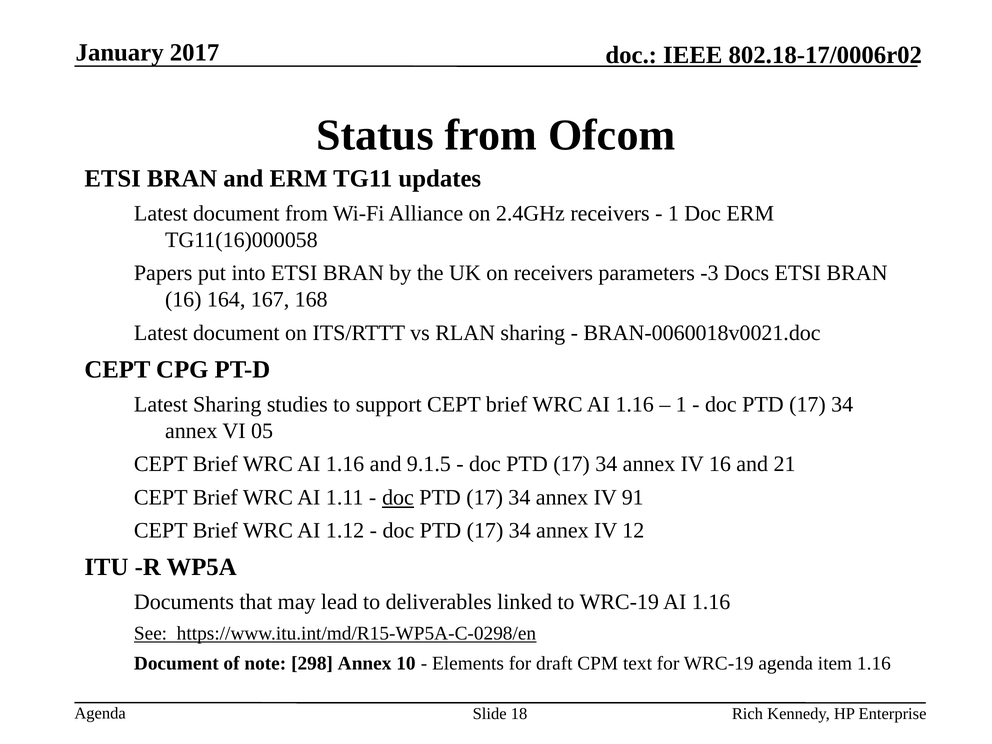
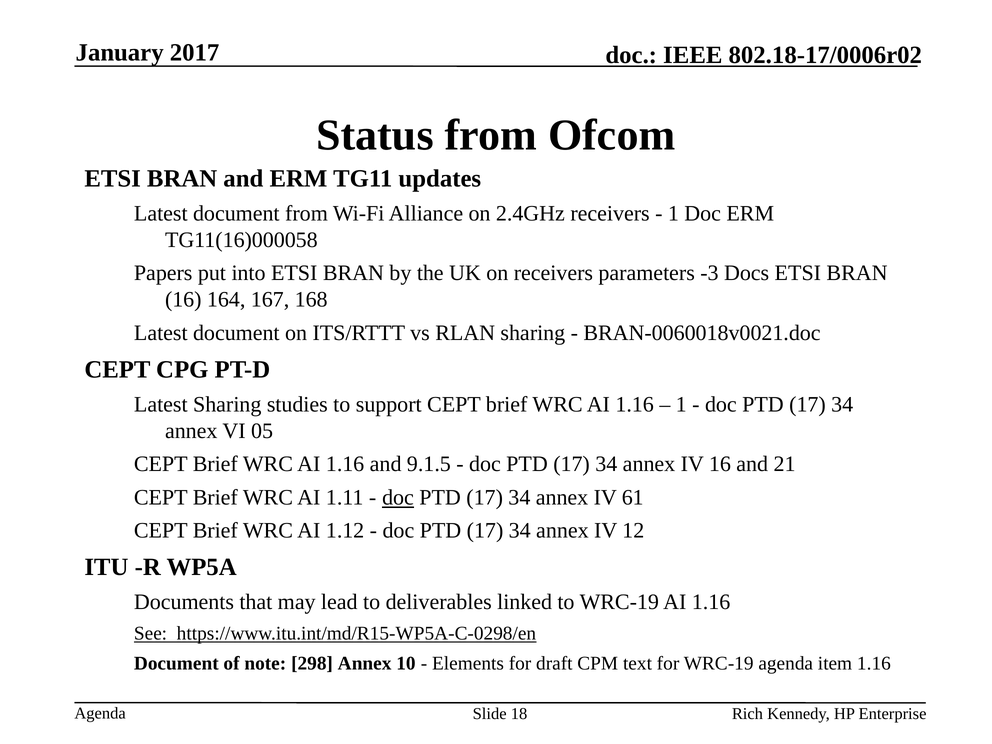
91: 91 -> 61 (633, 497)
